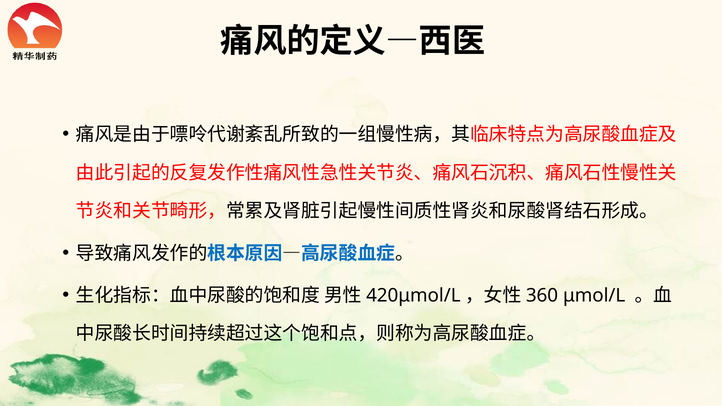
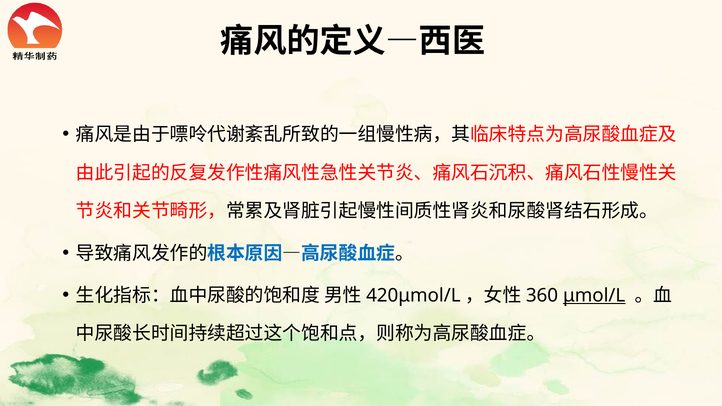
μmol/L underline: none -> present (594, 295)
